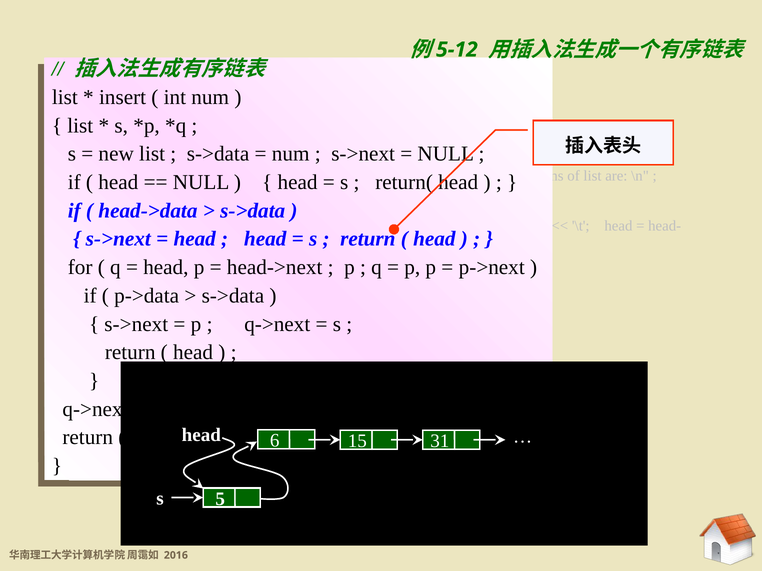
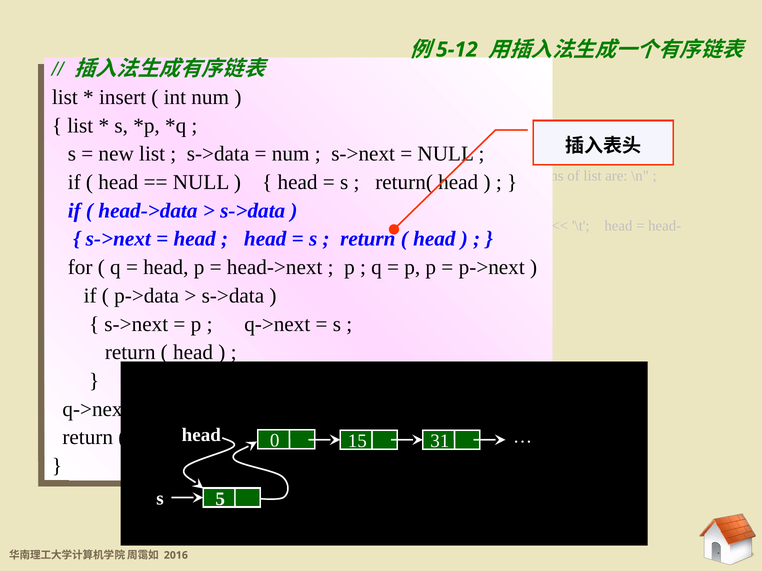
6: 6 -> 0 (275, 441)
